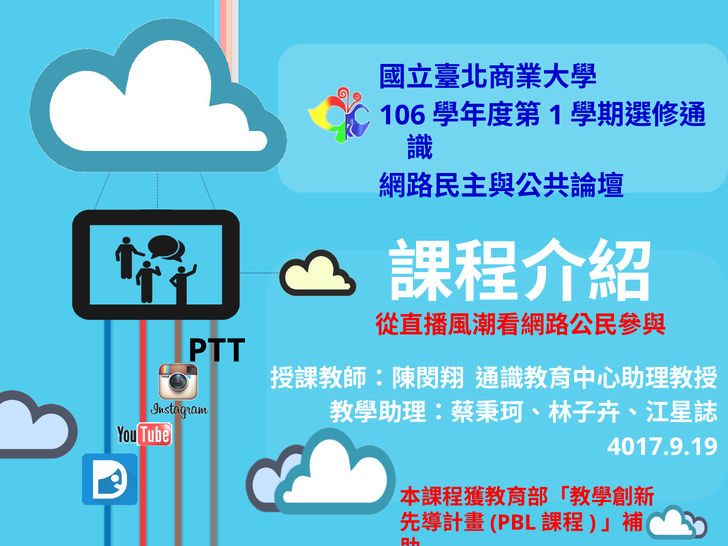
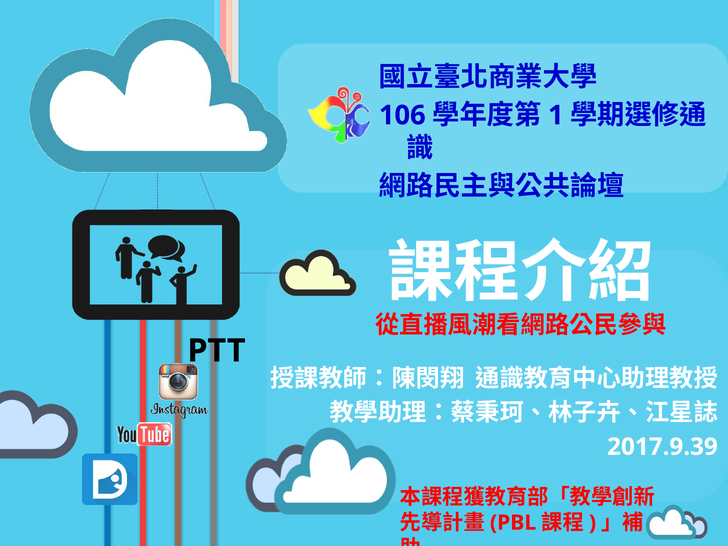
4017.9.19: 4017.9.19 -> 2017.9.39 (662, 447)
